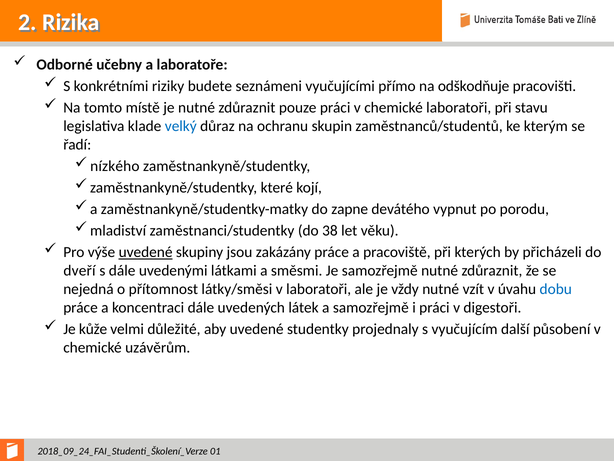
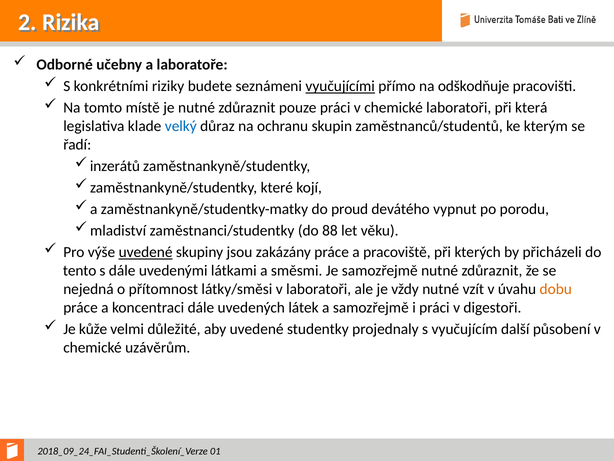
vyučujícími underline: none -> present (340, 86)
stavu: stavu -> která (531, 108)
nízkého: nízkého -> inzerátů (115, 166)
zapne: zapne -> proud (350, 209)
38: 38 -> 88 (330, 230)
dveří: dveří -> tento (80, 270)
dobu colour: blue -> orange (556, 289)
